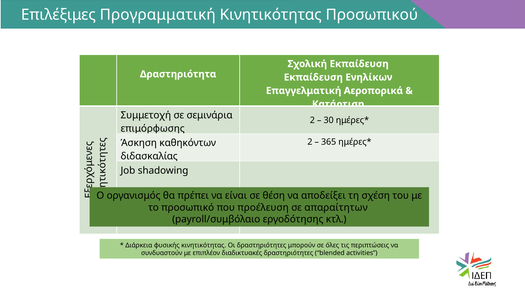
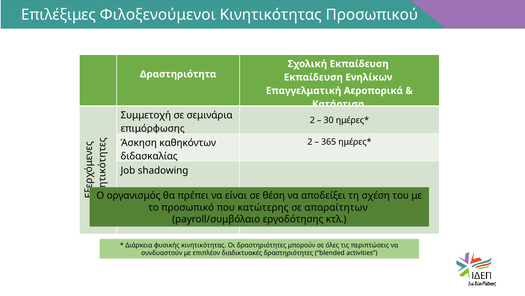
Προγραμματική: Προγραμματική -> Φιλοξενούμενοι (158, 15)
προέλευση: προέλευση -> κατώτερης (263, 207)
